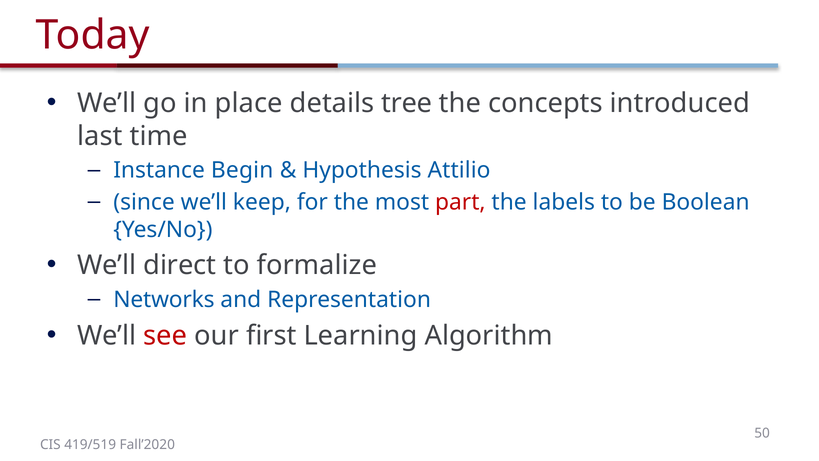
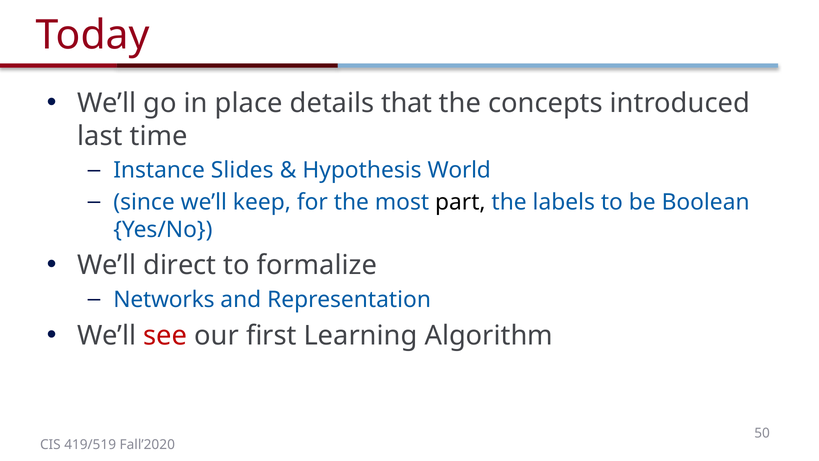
tree: tree -> that (407, 103)
Begin: Begin -> Slides (242, 170)
Attilio: Attilio -> World (459, 170)
part colour: red -> black (460, 202)
